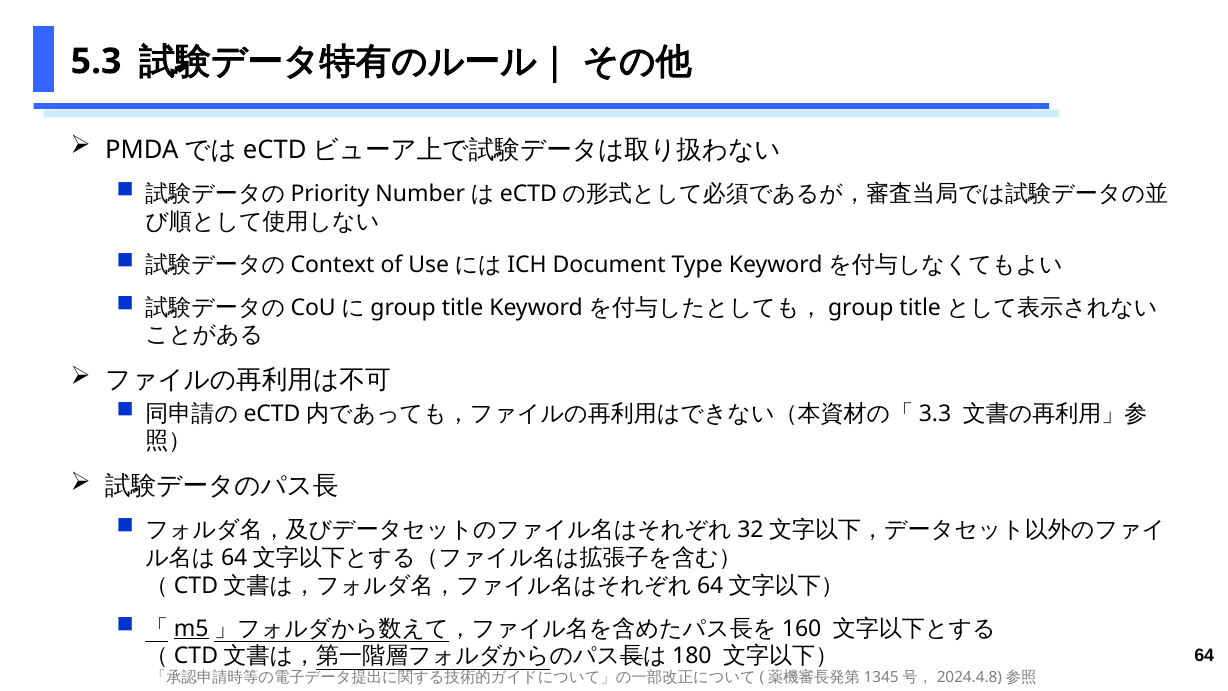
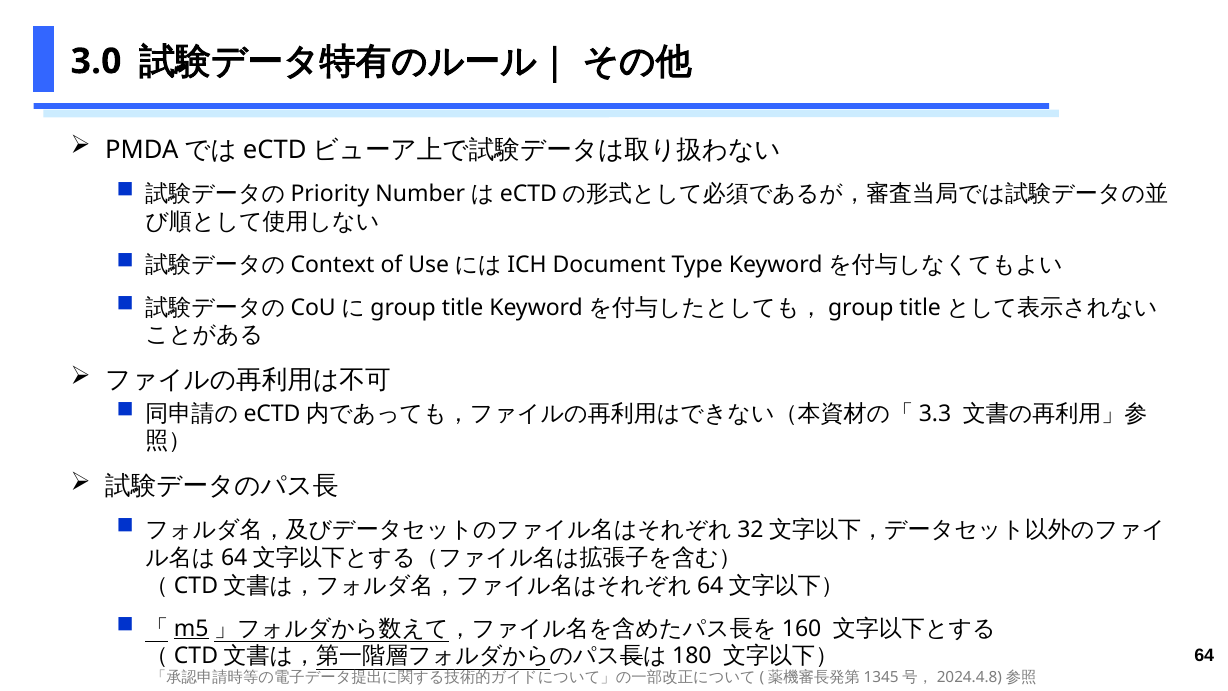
5.3: 5.3 -> 3.0 (96, 61)
